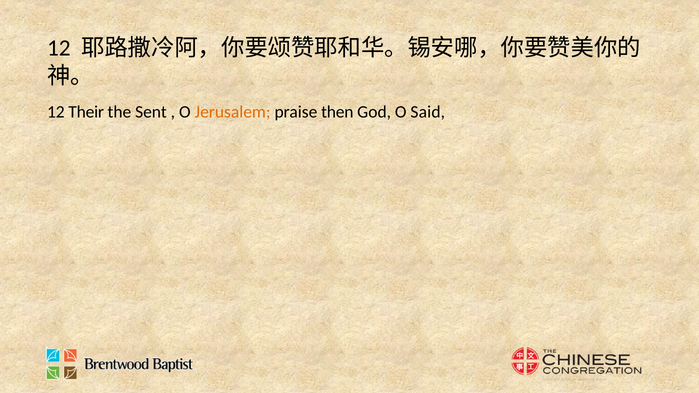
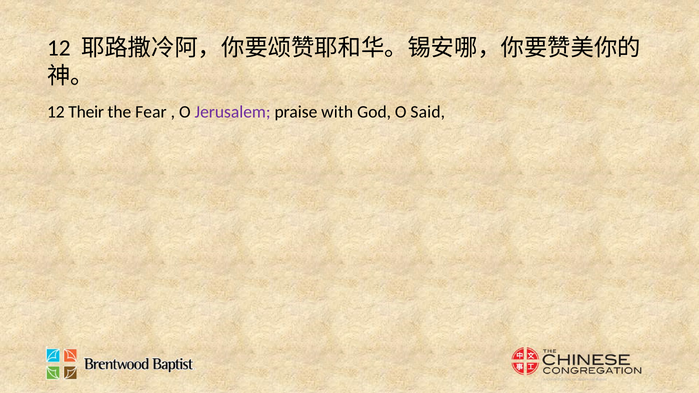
Sent: Sent -> Fear (151, 112)
Jerusalem colour: orange -> purple (233, 112)
then: then -> with (337, 112)
